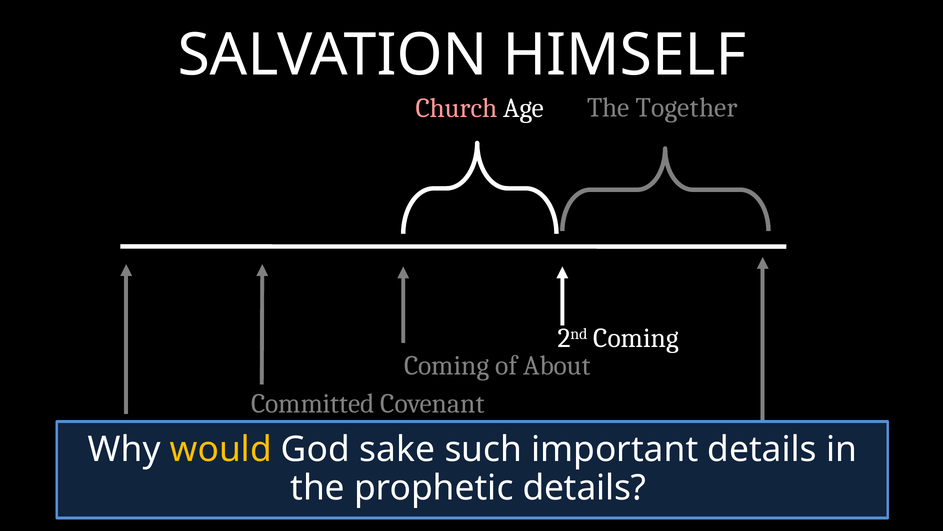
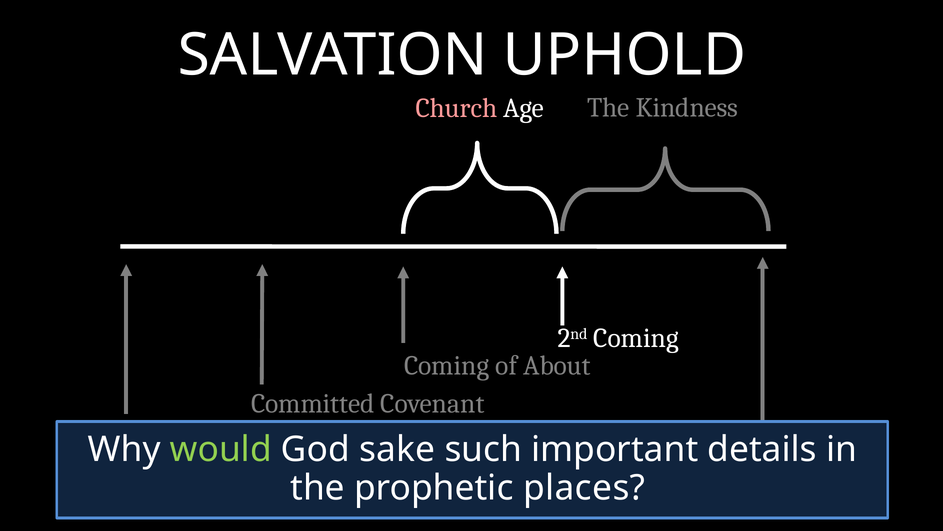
HIMSELF: HIMSELF -> UPHOLD (624, 55)
Together: Together -> Kindness (687, 108)
would colour: yellow -> light green (221, 449)
prophetic details: details -> places (584, 487)
